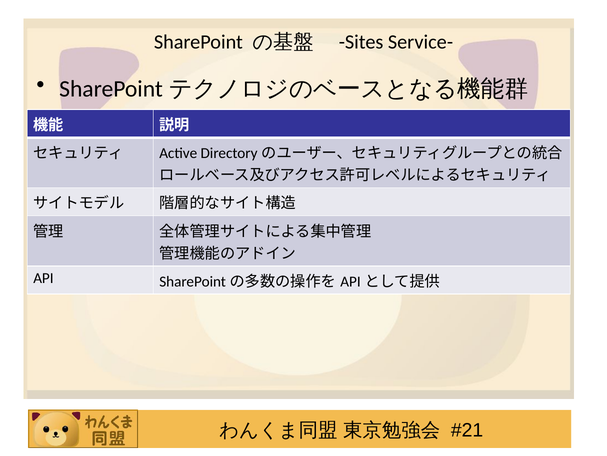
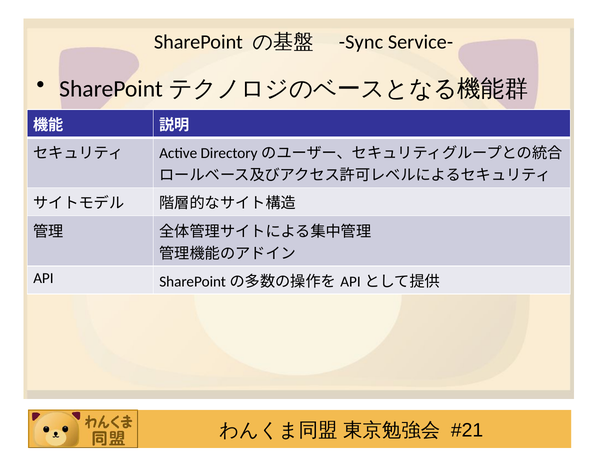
Sites: Sites -> Sync (361, 42)
